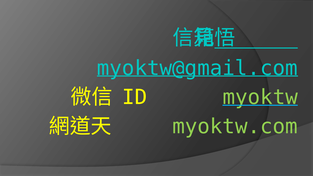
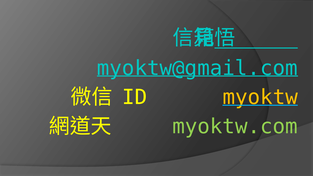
myoktw colour: light green -> yellow (260, 97)
